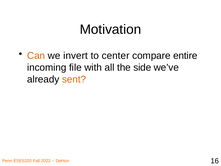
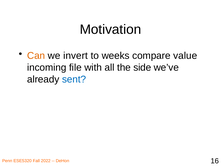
center: center -> weeks (116, 56)
entire: entire -> value (185, 56)
sent colour: orange -> blue (74, 79)
